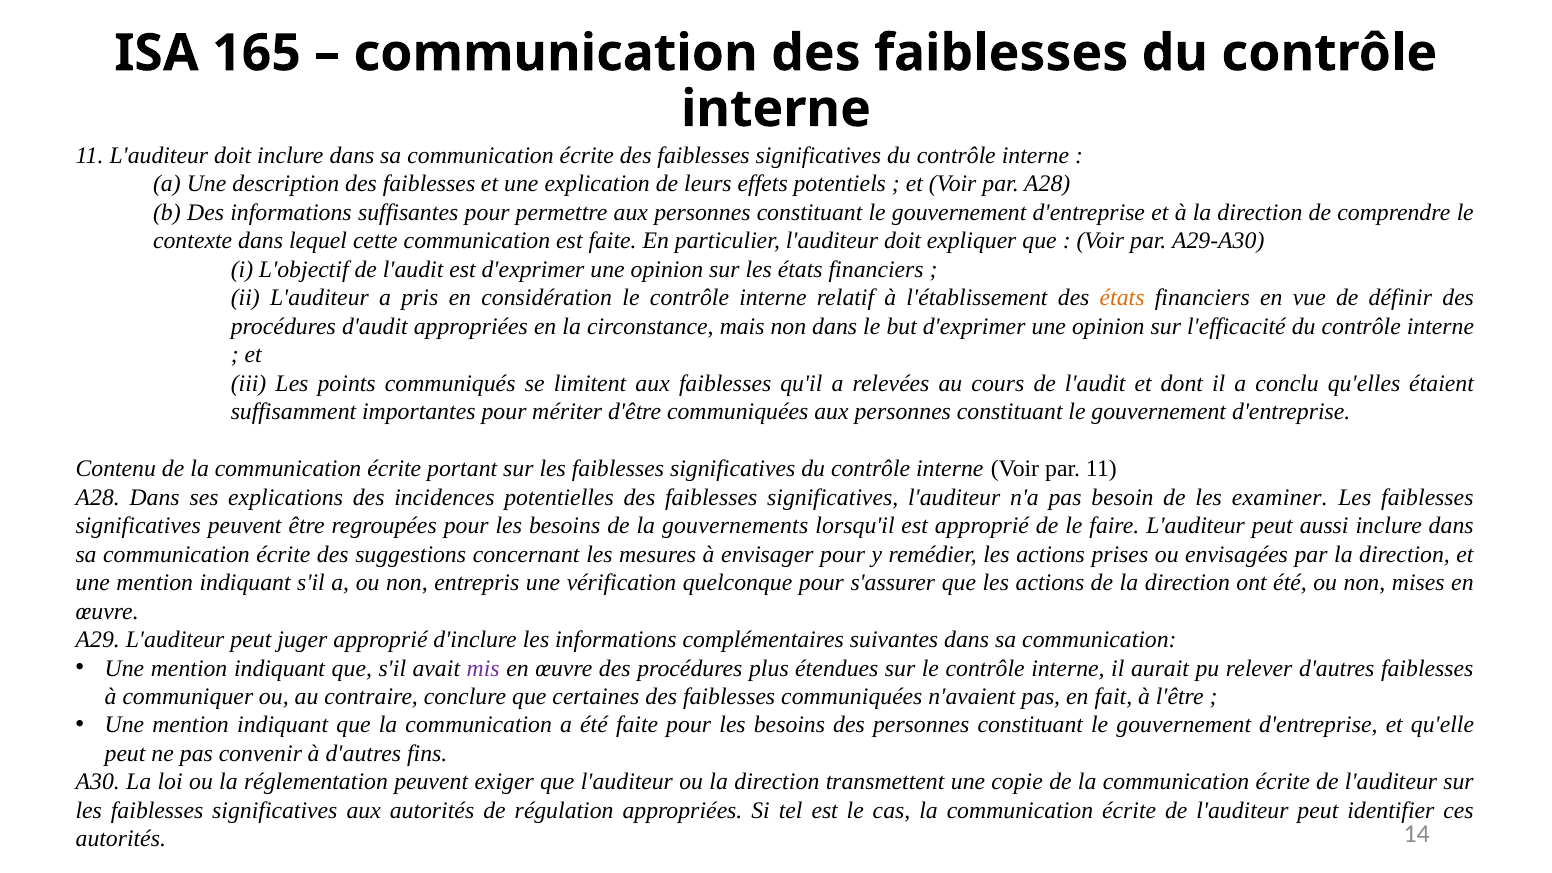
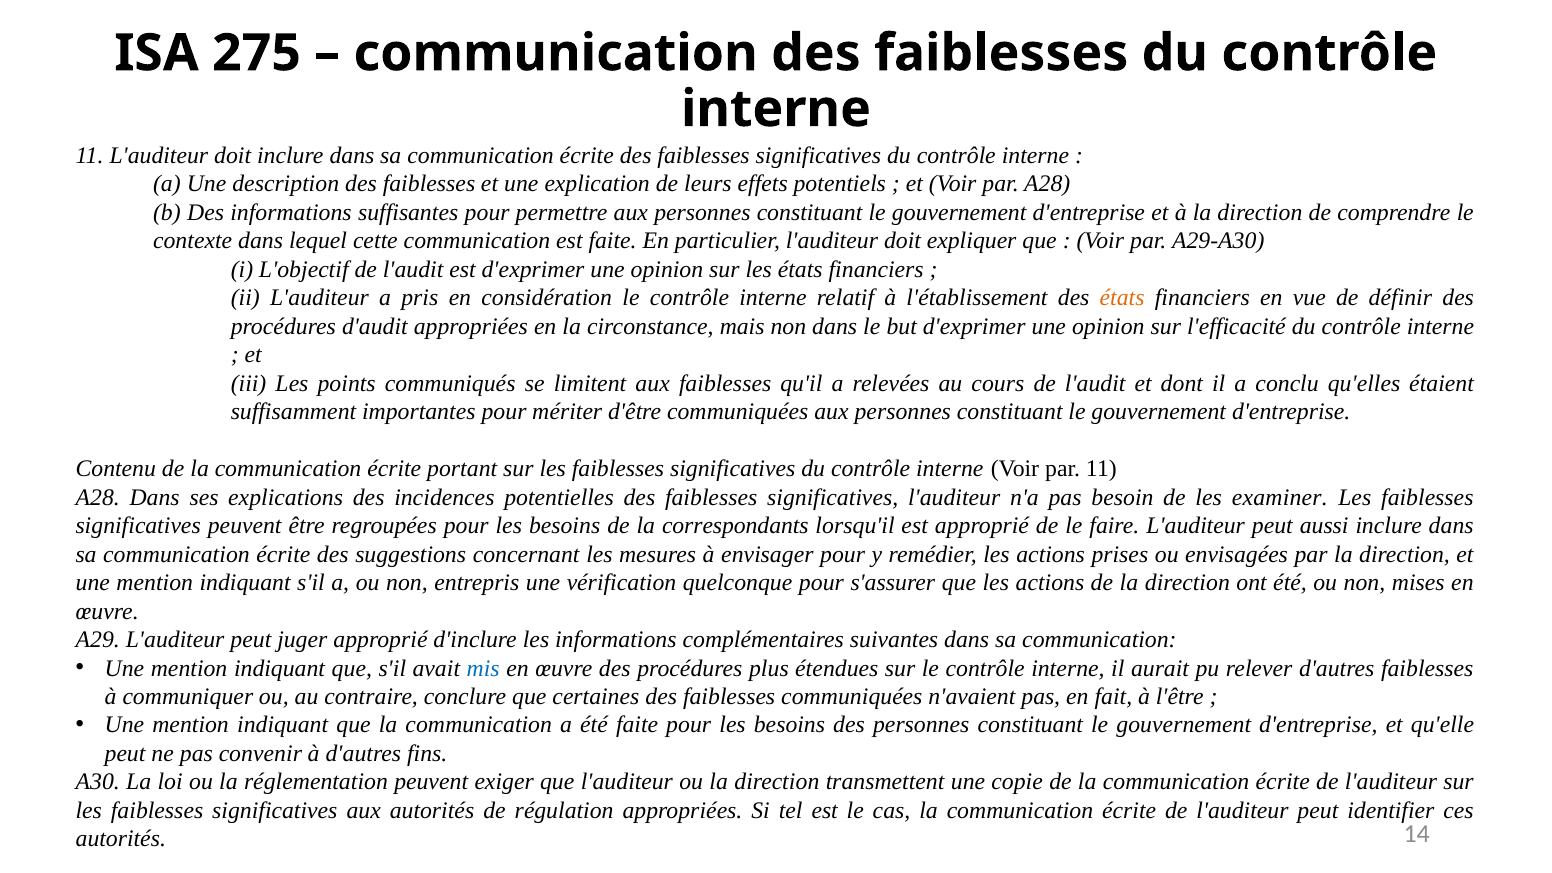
165: 165 -> 275 (256, 53)
gouvernements: gouvernements -> correspondants (735, 526)
mis colour: purple -> blue (483, 668)
